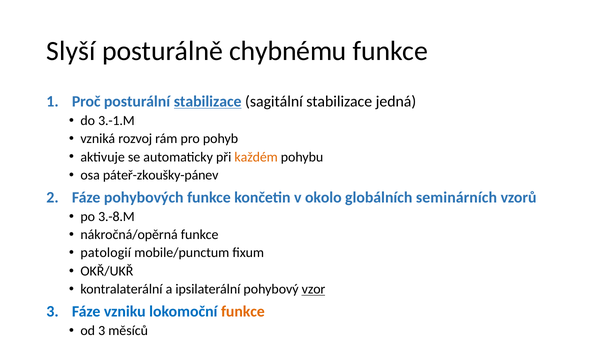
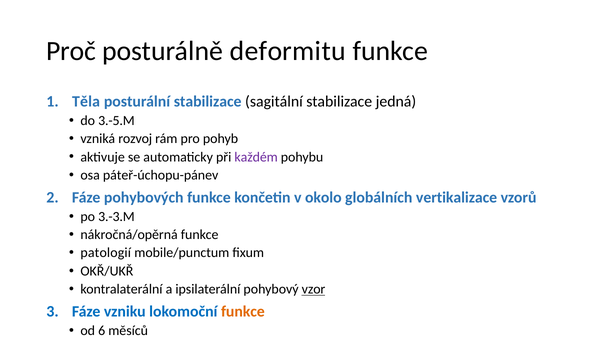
Slyší: Slyší -> Proč (71, 51)
chybnému: chybnému -> deformitu (288, 51)
Proč: Proč -> Těla (86, 102)
stabilizace underline: present -> none (208, 102)
3.-1.M: 3.-1.M -> 3.-5.M (116, 121)
každém colour: orange -> purple (256, 157)
páteř-zkoušky-pánev: páteř-zkoušky-pánev -> páteř-úchopu-pánev (161, 175)
seminárních: seminárních -> vertikalizace (457, 198)
3.-8.M: 3.-8.M -> 3.-3.M (116, 217)
od 3: 3 -> 6 (102, 331)
